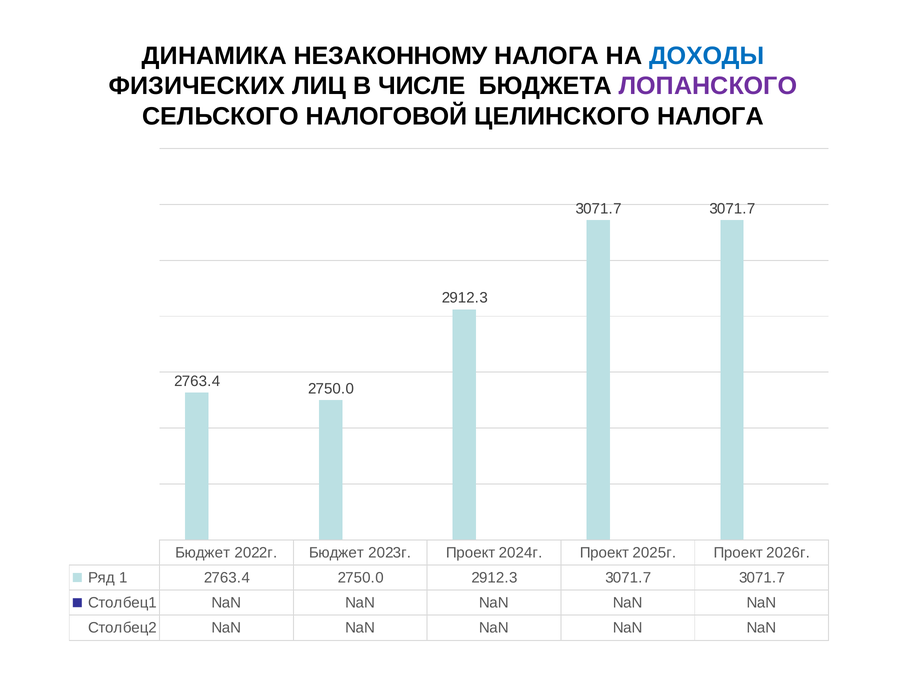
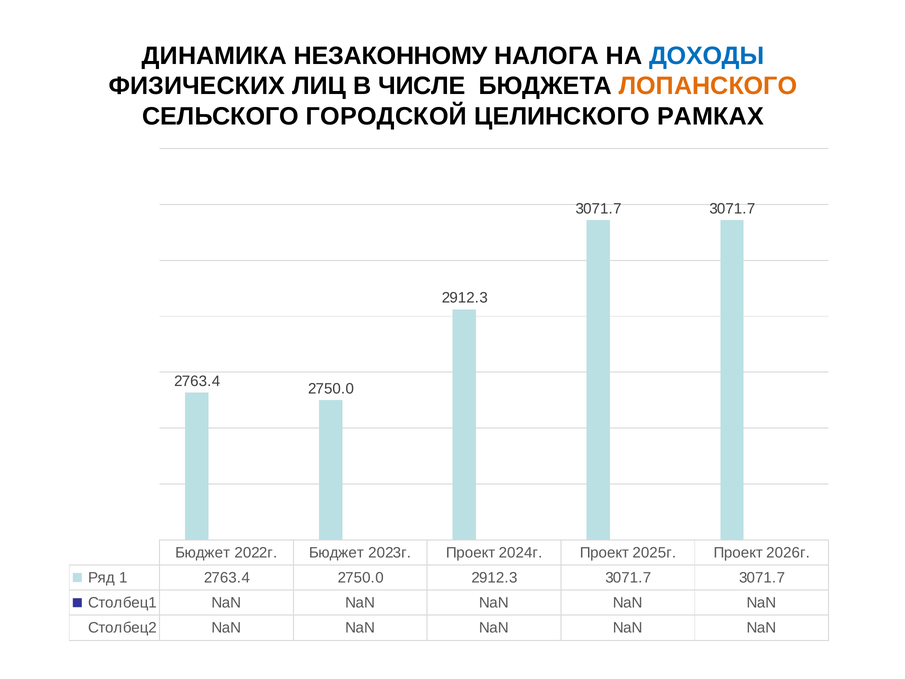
ЛОПАНСКОГО colour: purple -> orange (708, 86)
НАЛОГОВОЙ: НАЛОГОВОЙ -> ГОРОДСКОЙ (386, 116)
ЦЕЛИНСКОГО НАЛОГА: НАЛОГА -> РАМКАХ (710, 116)
